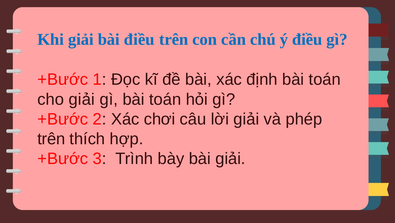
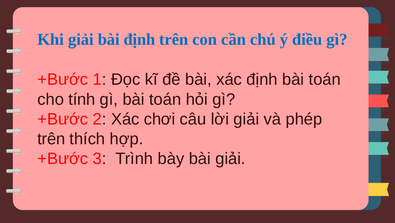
bài điều: điều -> định (139, 39)
cho giải: giải -> tính (82, 99)
